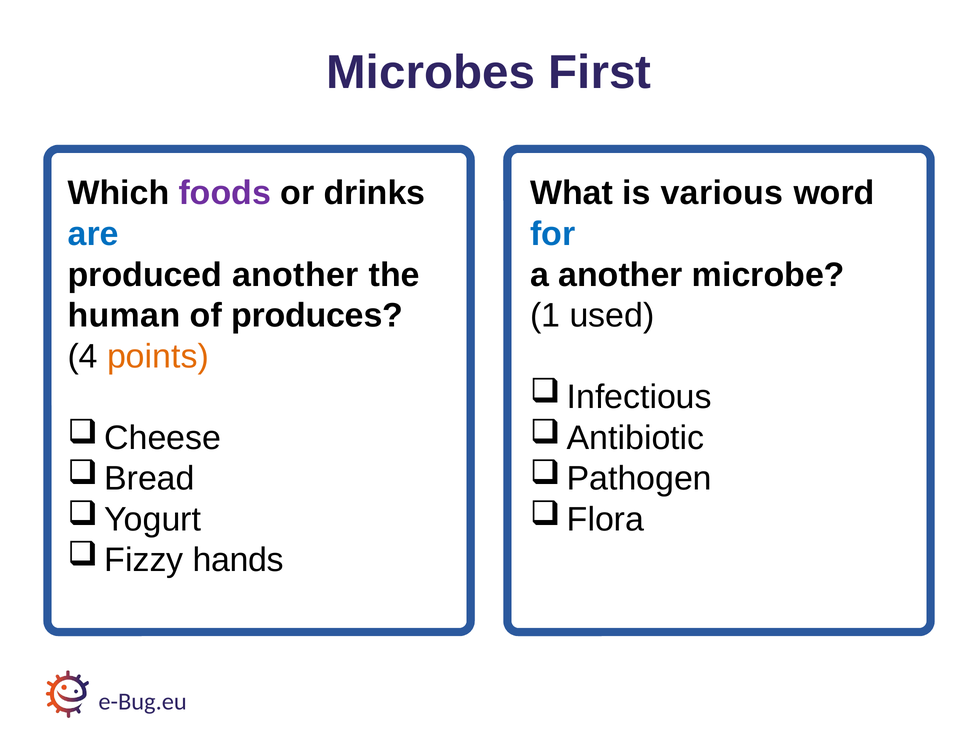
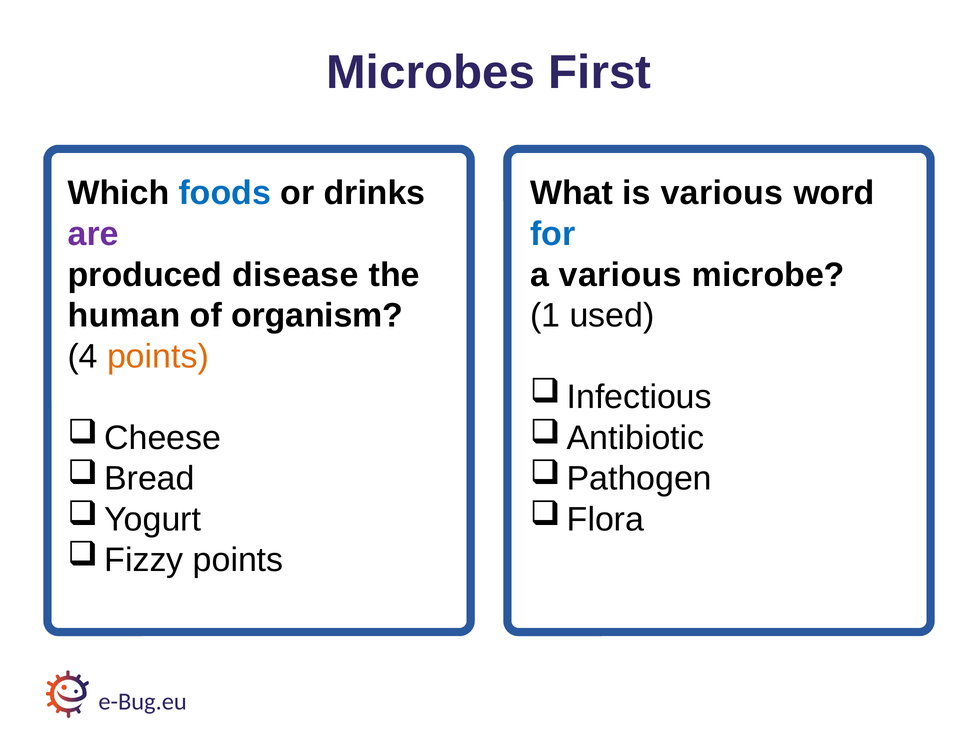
foods colour: purple -> blue (225, 193)
are colour: blue -> purple (93, 234)
produced another: another -> disease (295, 275)
a another: another -> various (620, 275)
produces: produces -> organism (317, 315)
hands: hands -> points (238, 560)
